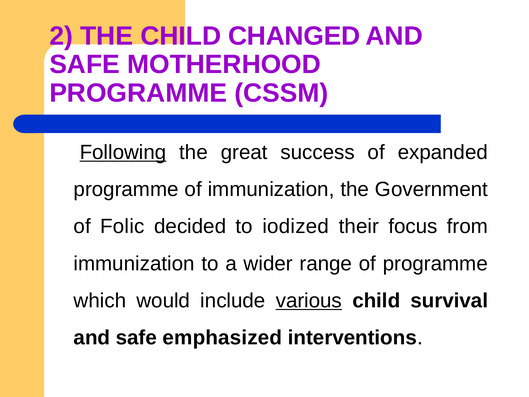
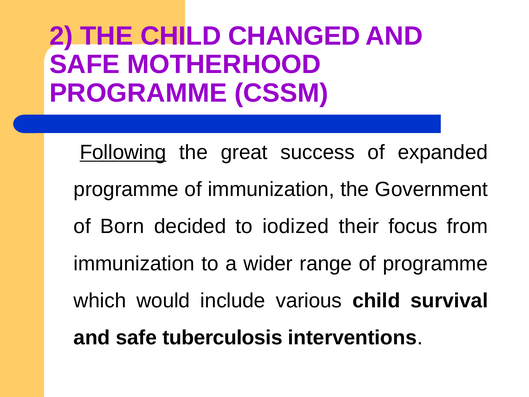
Folic: Folic -> Born (122, 226)
various underline: present -> none (309, 300)
emphasized: emphasized -> tuberculosis (223, 337)
